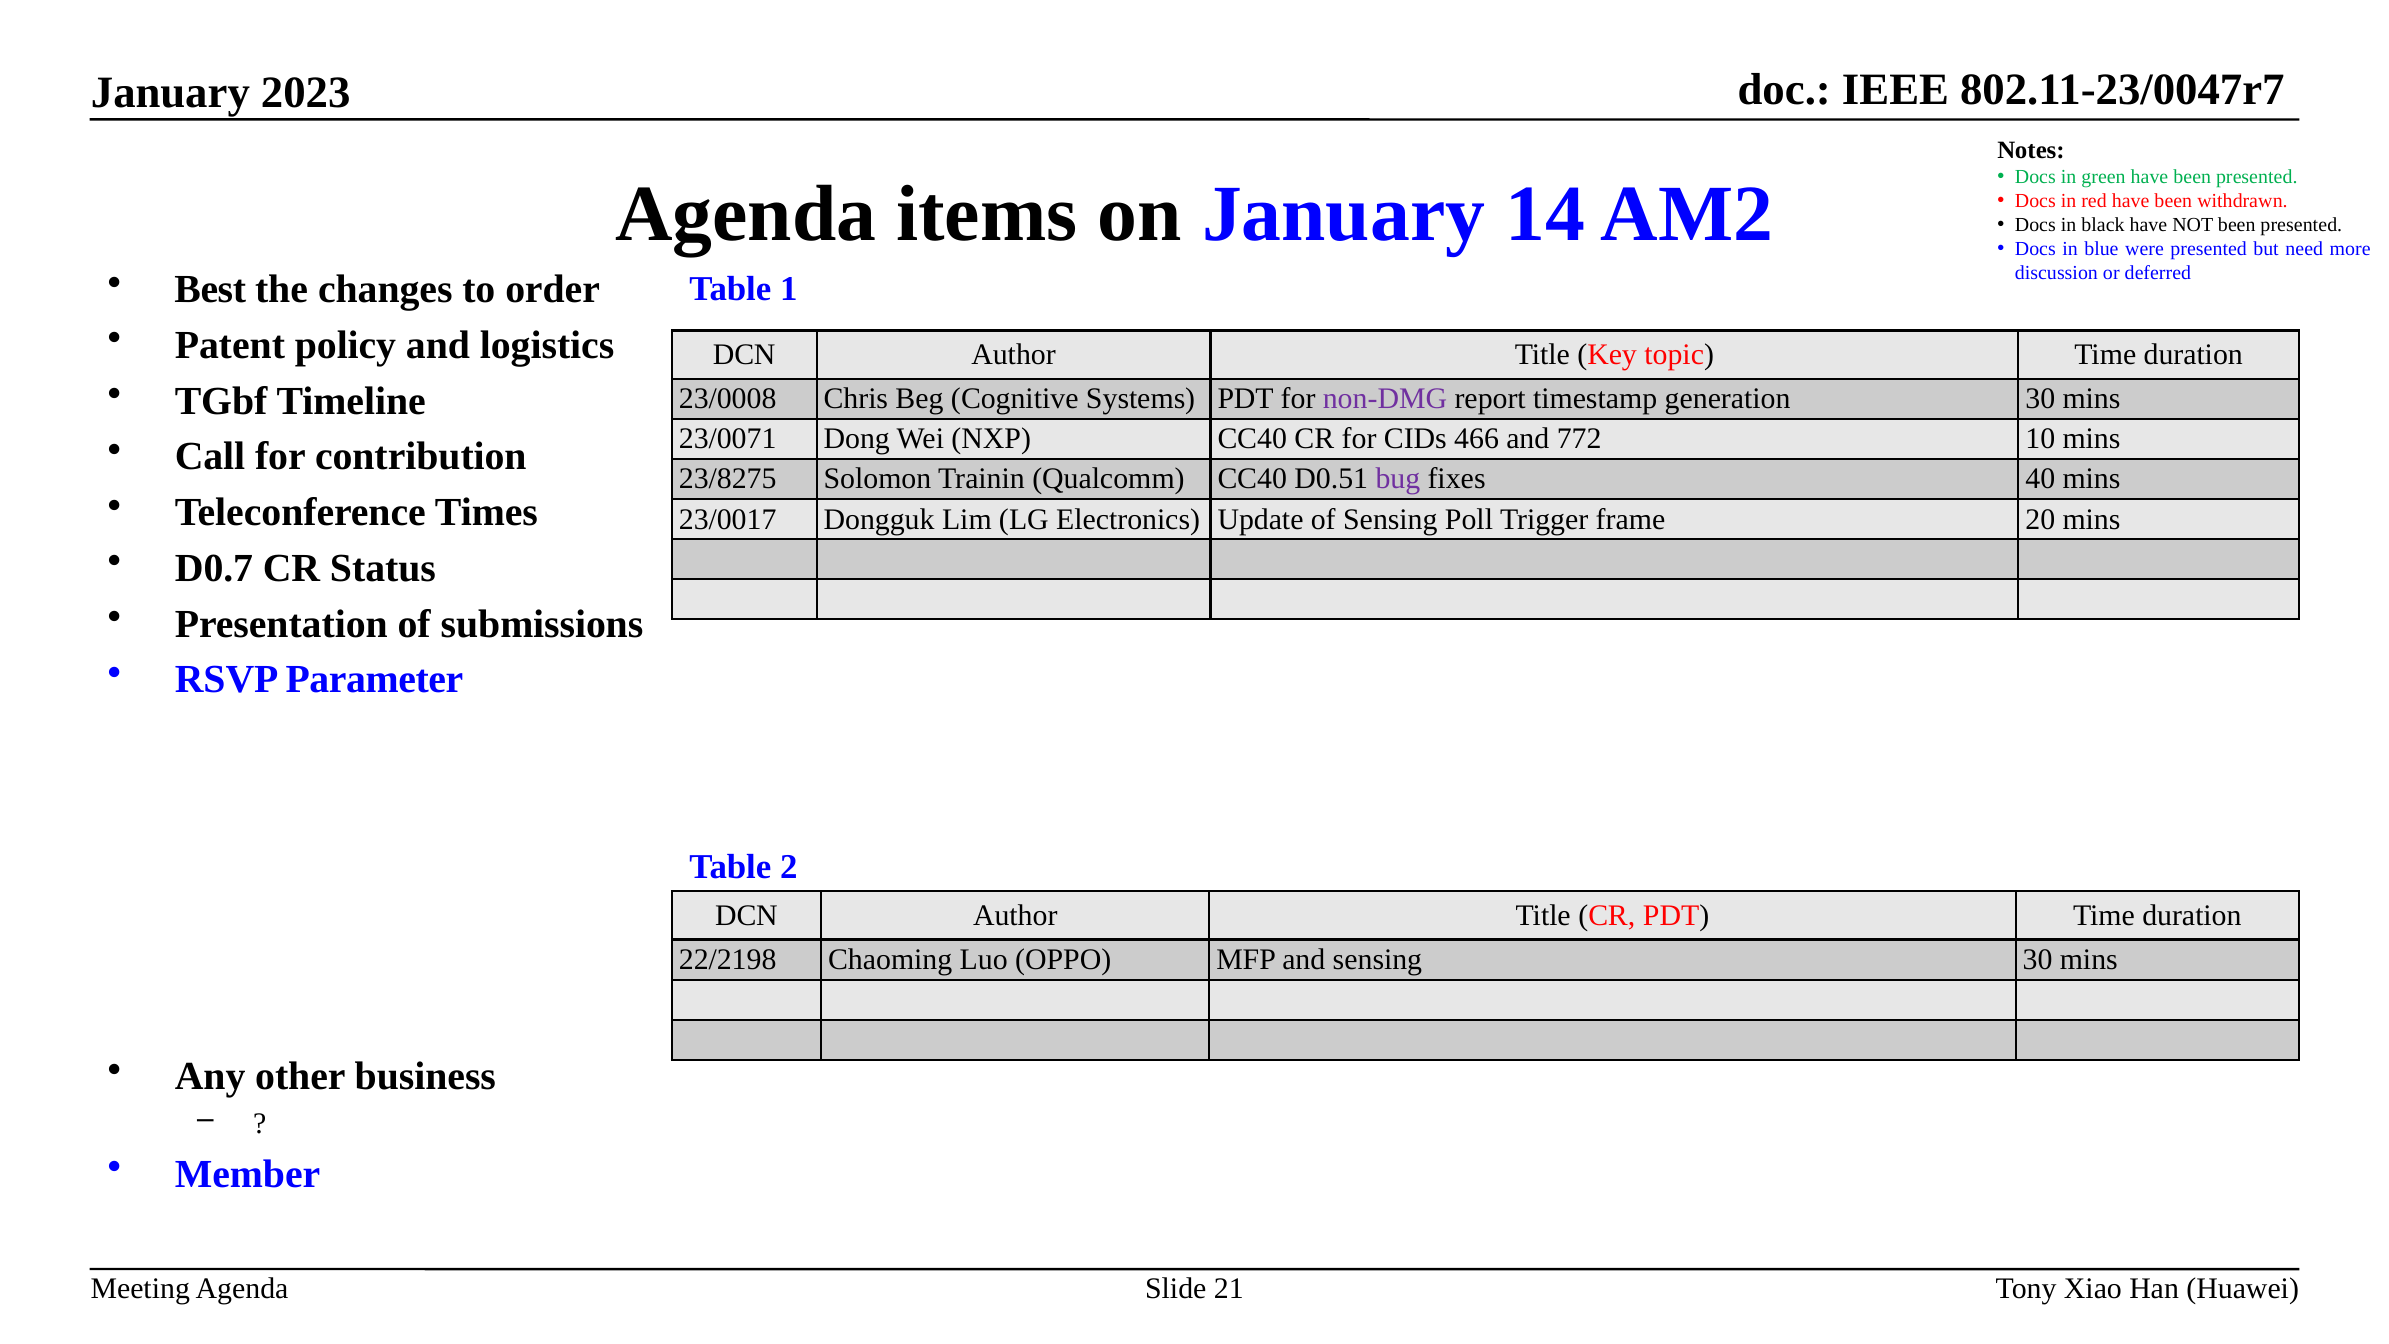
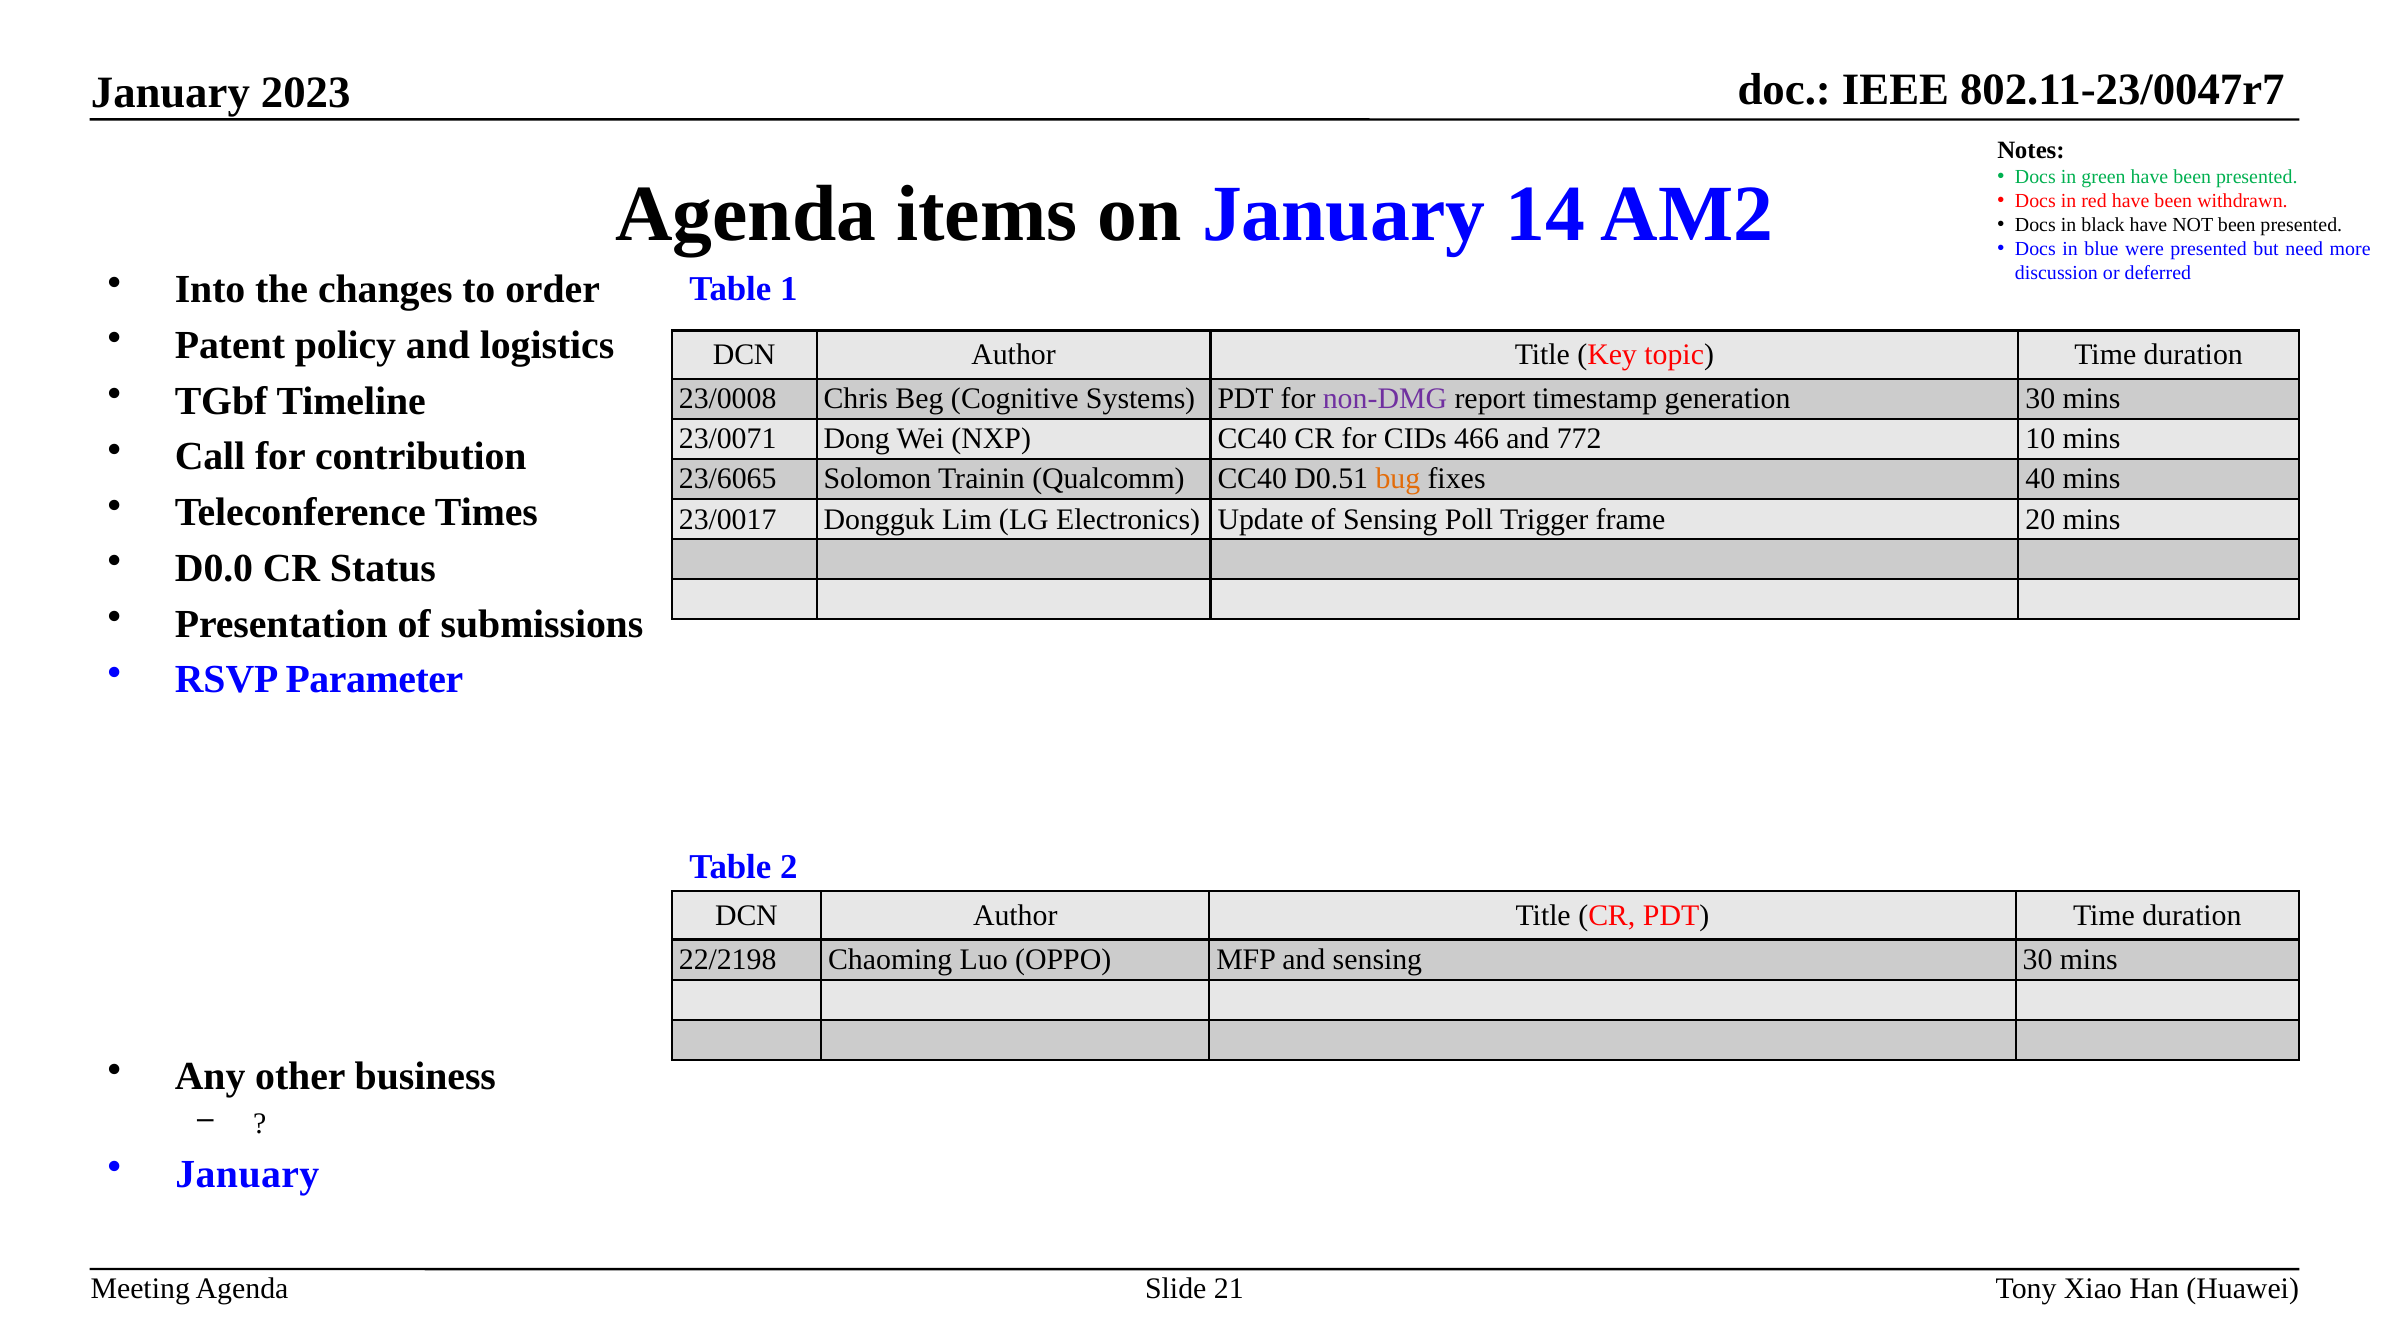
Best: Best -> Into (210, 289)
23/8275: 23/8275 -> 23/6065 (728, 479)
bug colour: purple -> orange (1398, 479)
D0.7: D0.7 -> D0.0 (214, 568)
Member: Member -> January (247, 1174)
